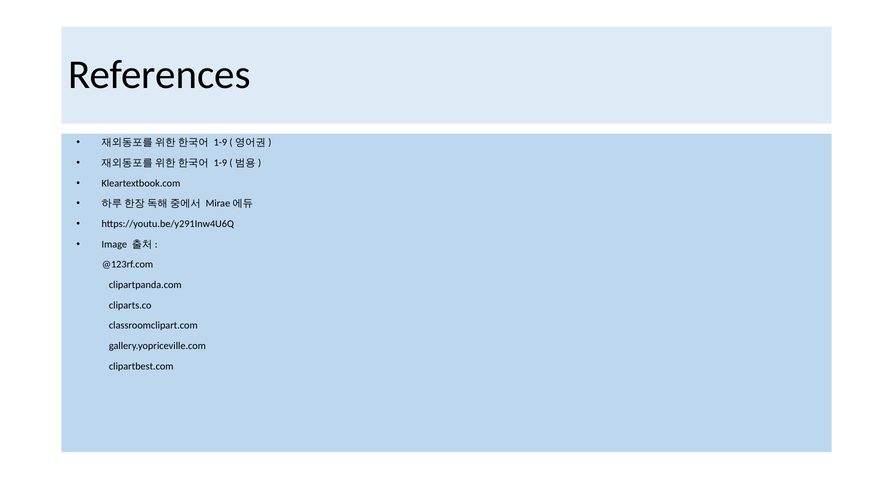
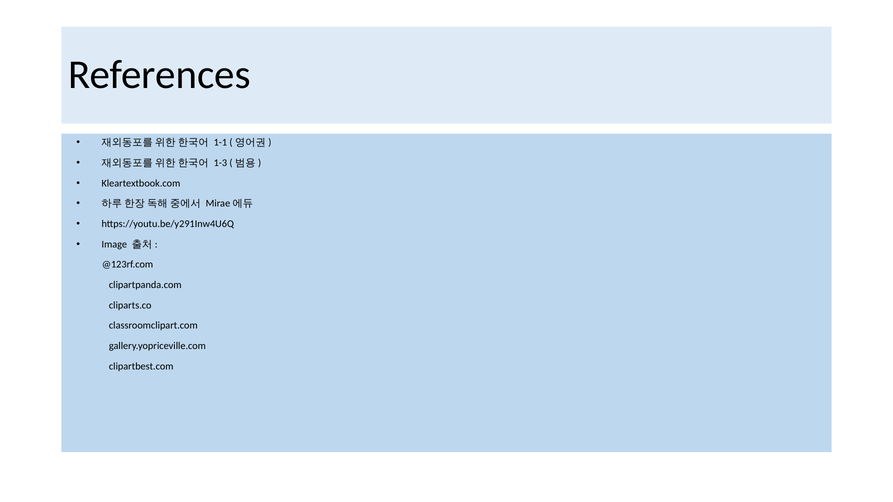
1-9: 1-9 -> 1-1 (220, 143)
1-9: 1-9 -> 1-3 (220, 163)
